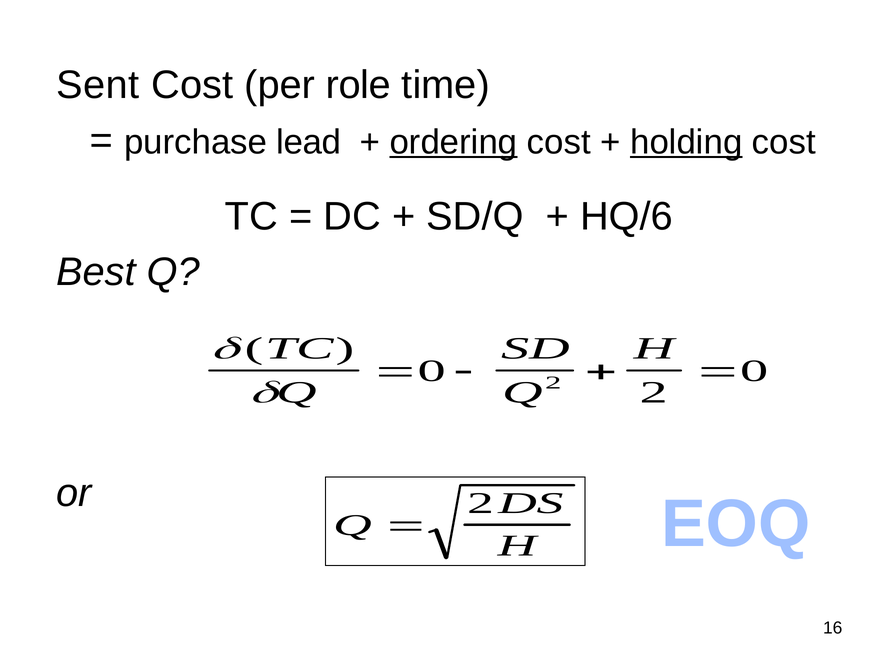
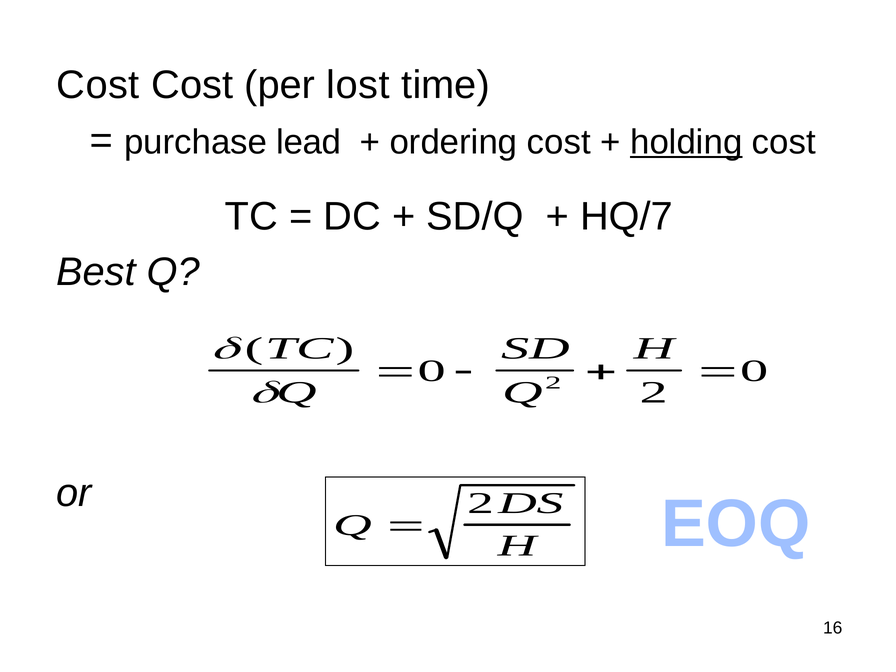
Sent: Sent -> Cost (98, 85)
role: role -> lost (358, 85)
ordering underline: present -> none (453, 142)
HQ/6: HQ/6 -> HQ/7 (627, 217)
